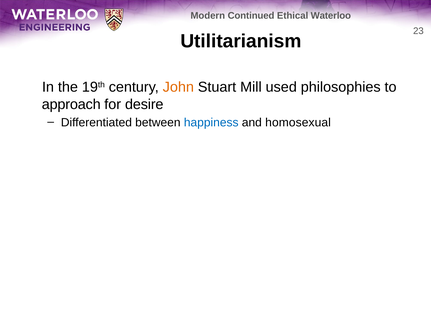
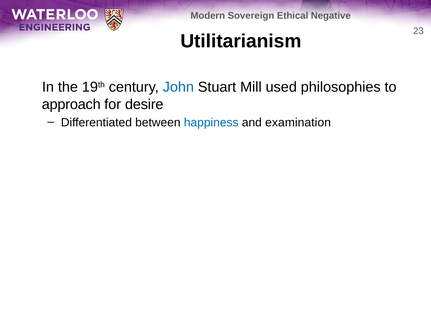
Continued: Continued -> Sovereign (251, 16)
Waterloo: Waterloo -> Negative (331, 16)
John colour: orange -> blue (178, 87)
homosexual: homosexual -> examination (298, 122)
